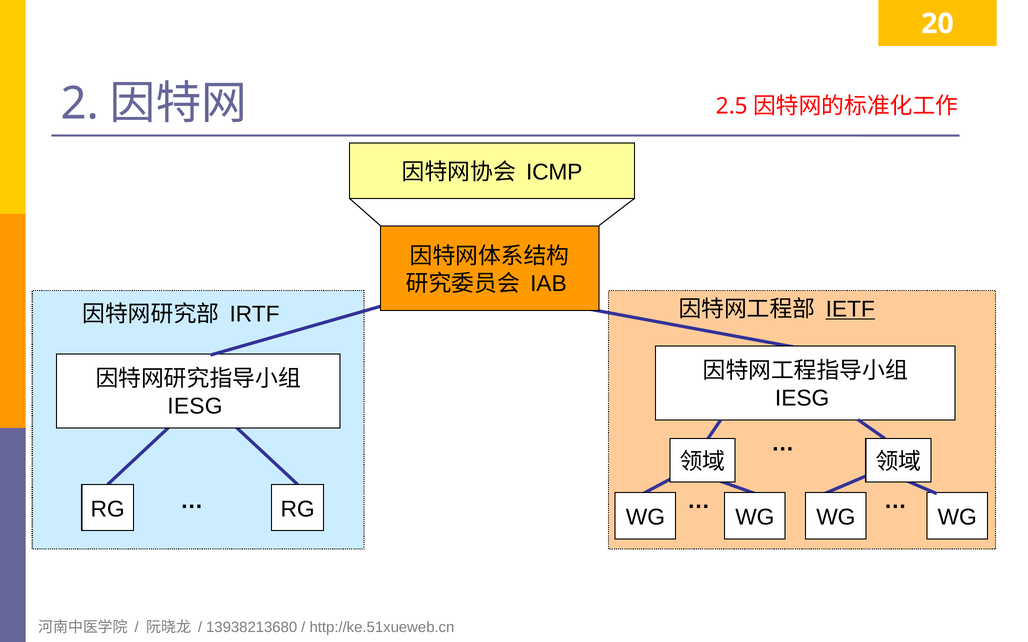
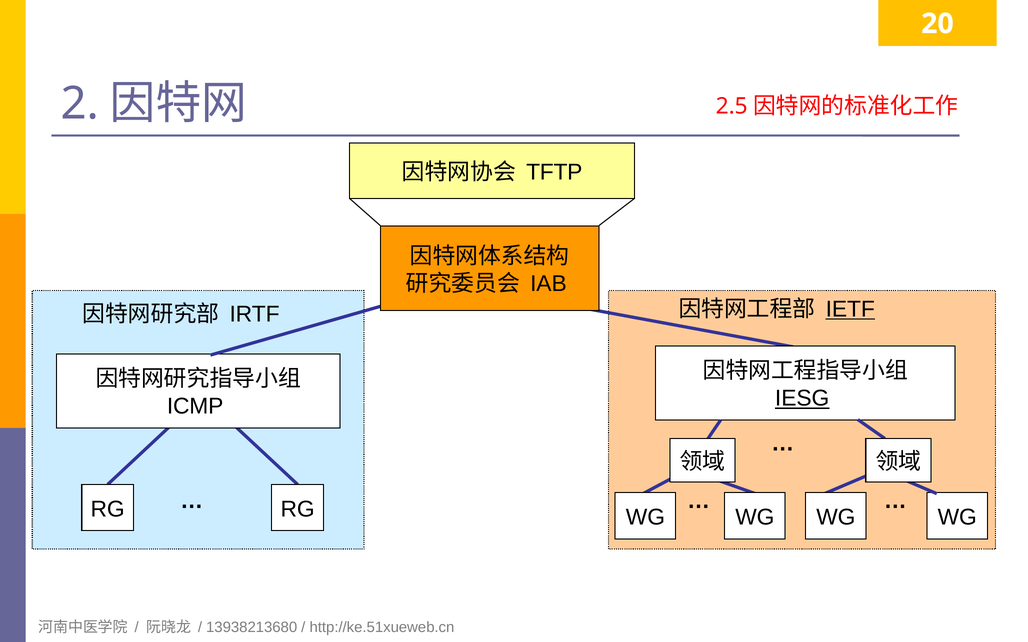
ICMP: ICMP -> TFTP (554, 172)
IESG underline: none -> present (802, 399)
IESG: IESG -> ICMP (195, 407)
